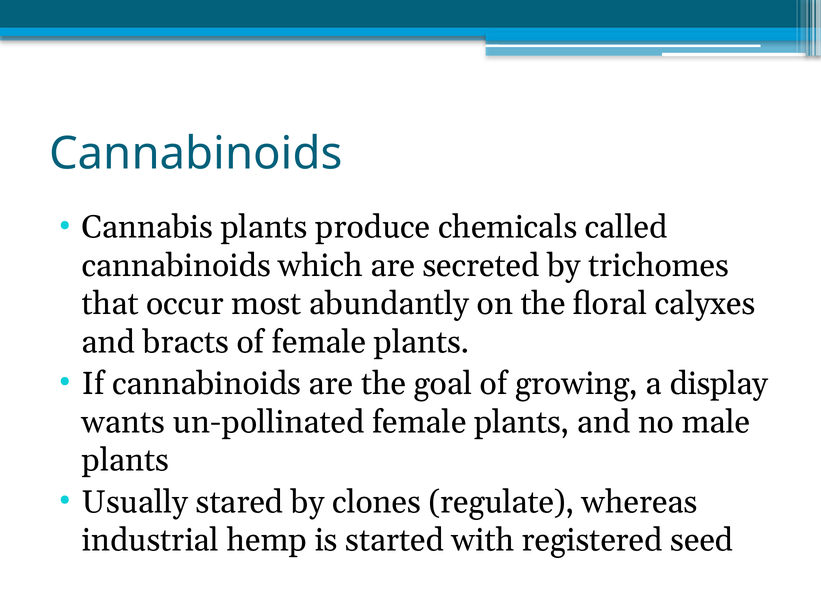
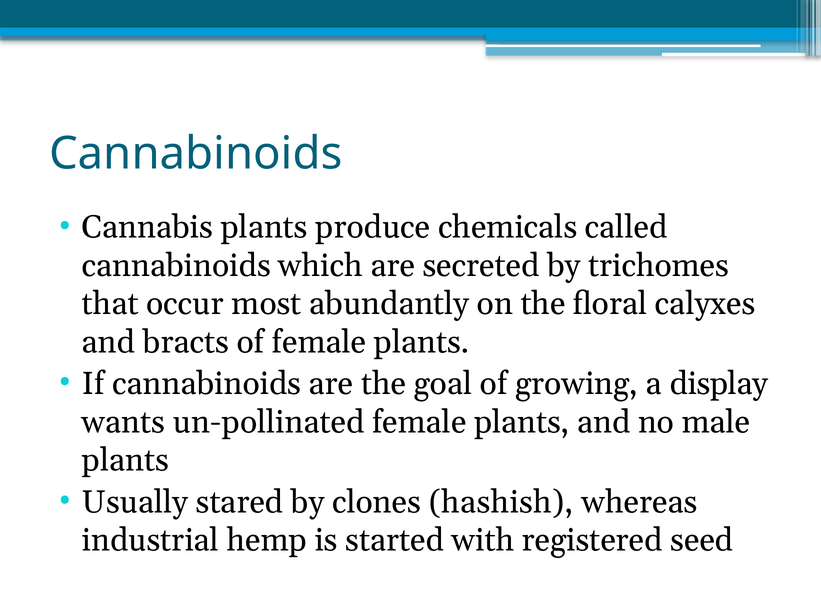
regulate: regulate -> hashish (501, 502)
